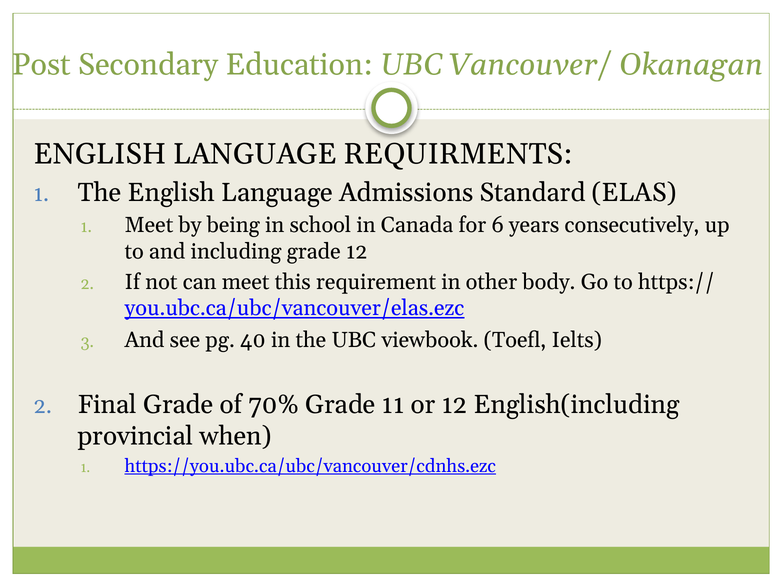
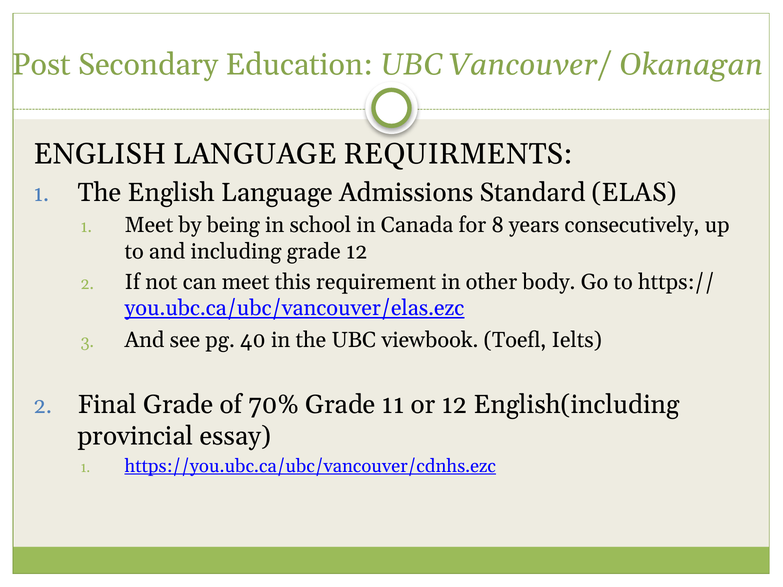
6: 6 -> 8 (498, 225)
when: when -> essay (235, 436)
